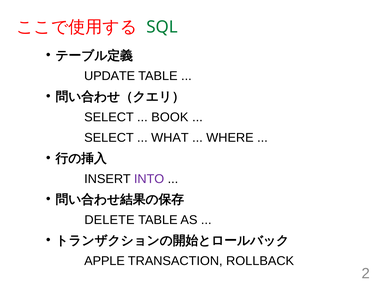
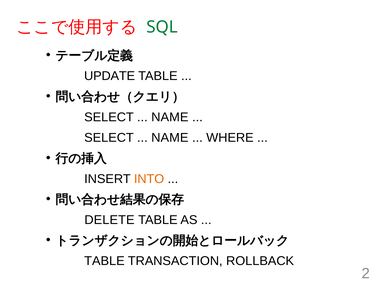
BOOK: BOOK -> NAME (170, 117)
WHAT: WHAT -> NAME (170, 138)
INTO colour: purple -> orange (149, 179)
APPLE: APPLE -> TABLE (104, 261)
